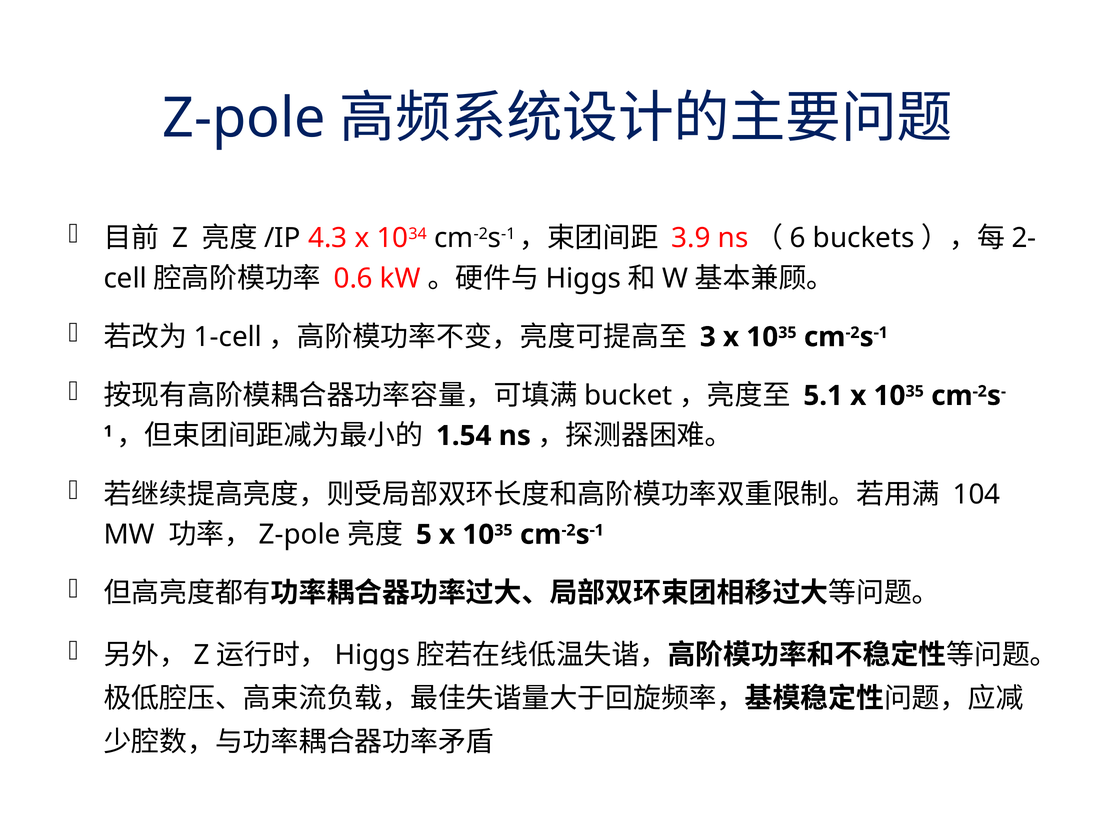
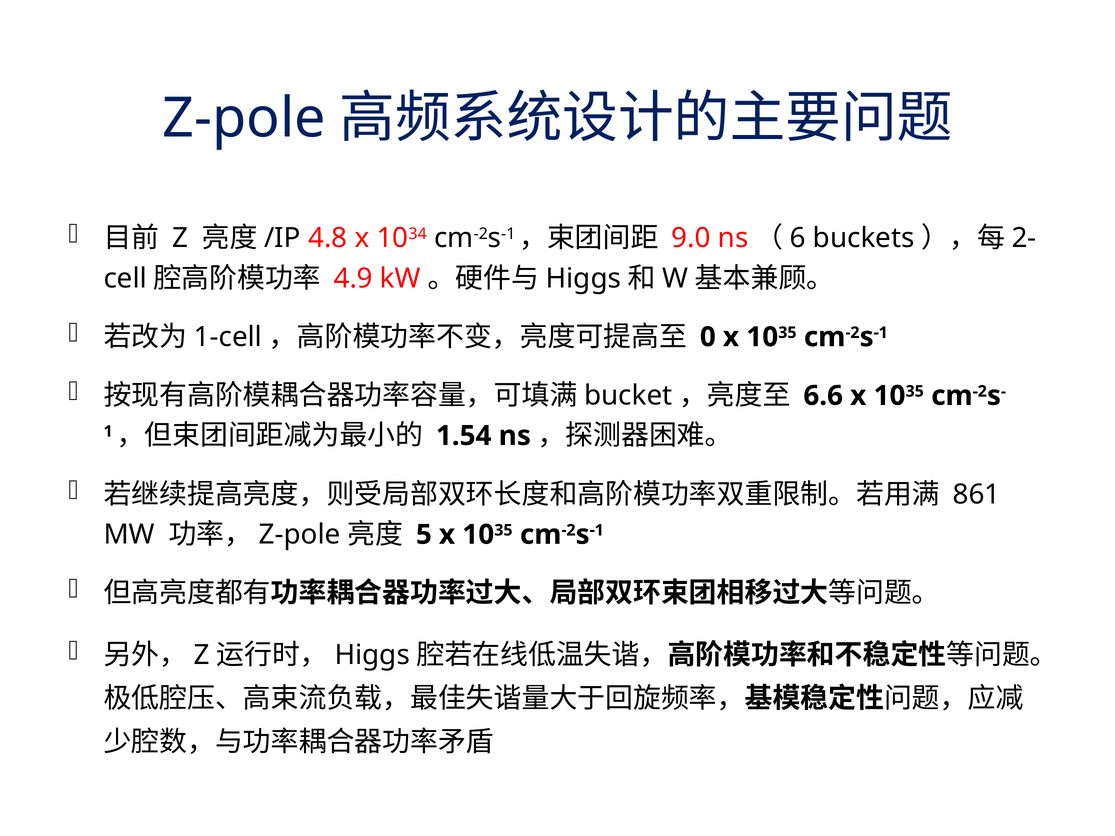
4.3: 4.3 -> 4.8 (328, 238)
3.9: 3.9 -> 9.0 (691, 238)
0.6: 0.6 -> 4.9 (353, 278)
3: 3 -> 0 (708, 337)
5.1: 5.1 -> 6.6 (823, 396)
104: 104 -> 861 (976, 495)
